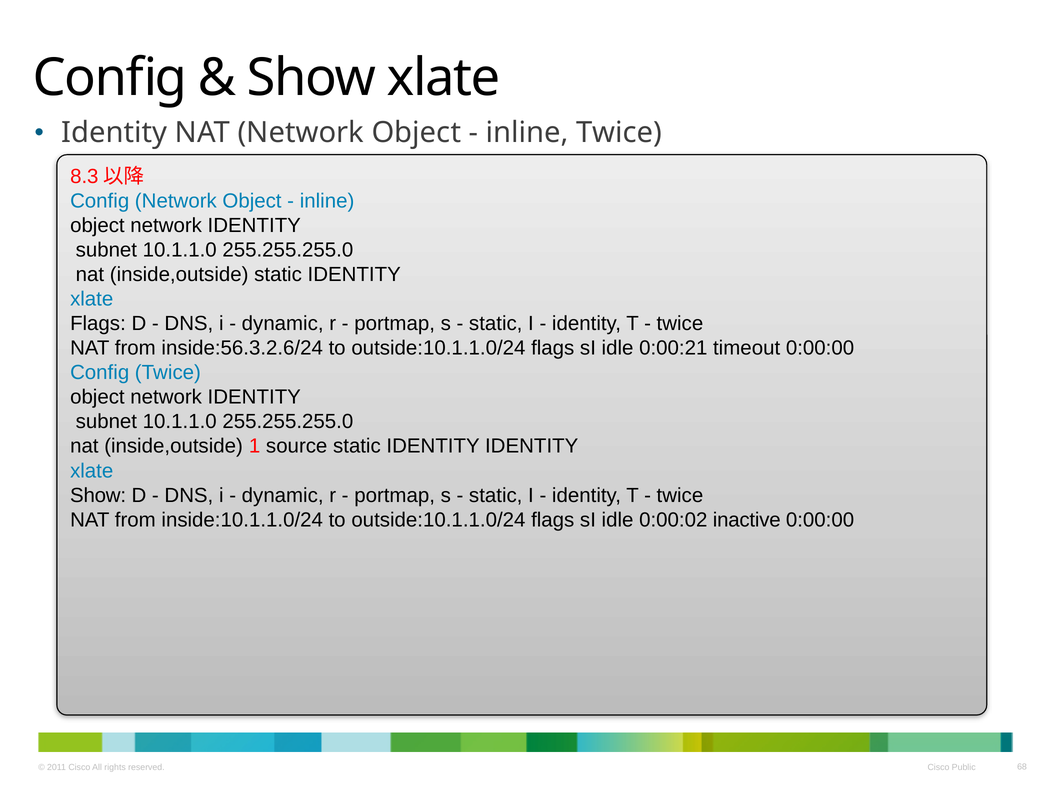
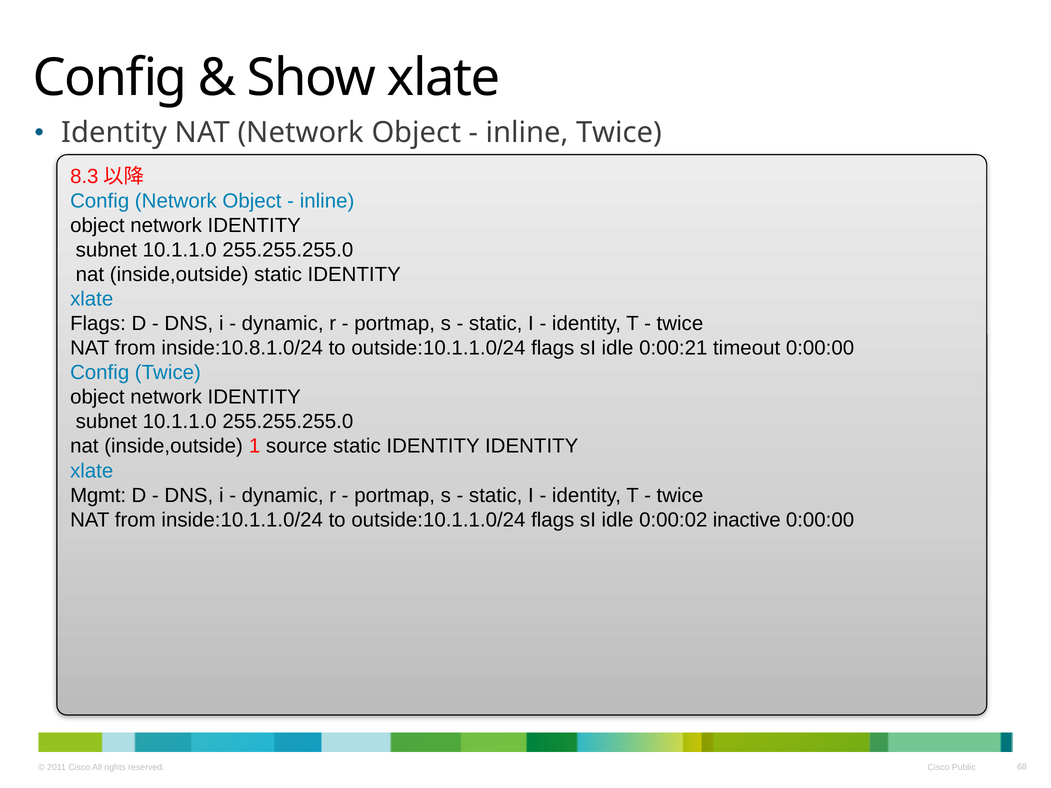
inside:56.3.2.6/24: inside:56.3.2.6/24 -> inside:10.8.1.0/24 (242, 348)
Show: Show -> Mgmt (98, 495)
